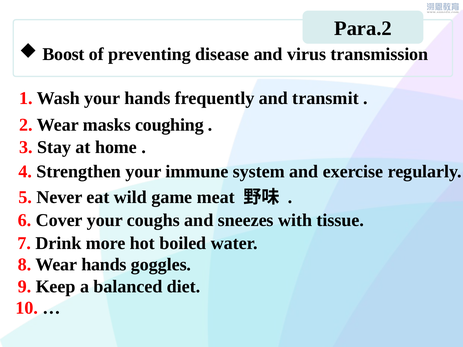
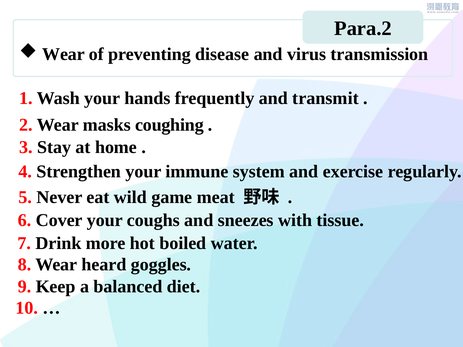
Boost: Boost -> Wear (64, 54)
Wear hands: hands -> heard (104, 265)
